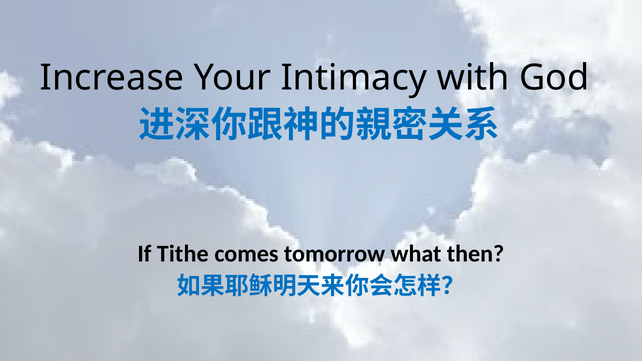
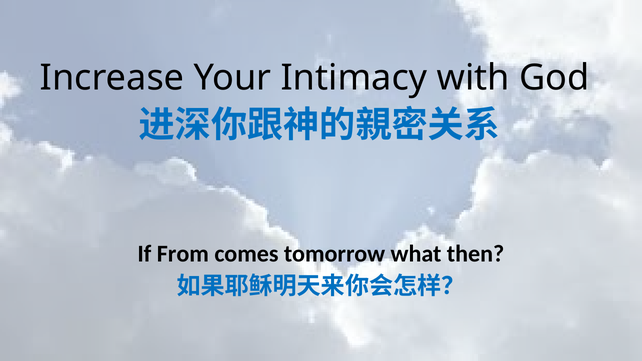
Tithe: Tithe -> From (183, 254)
